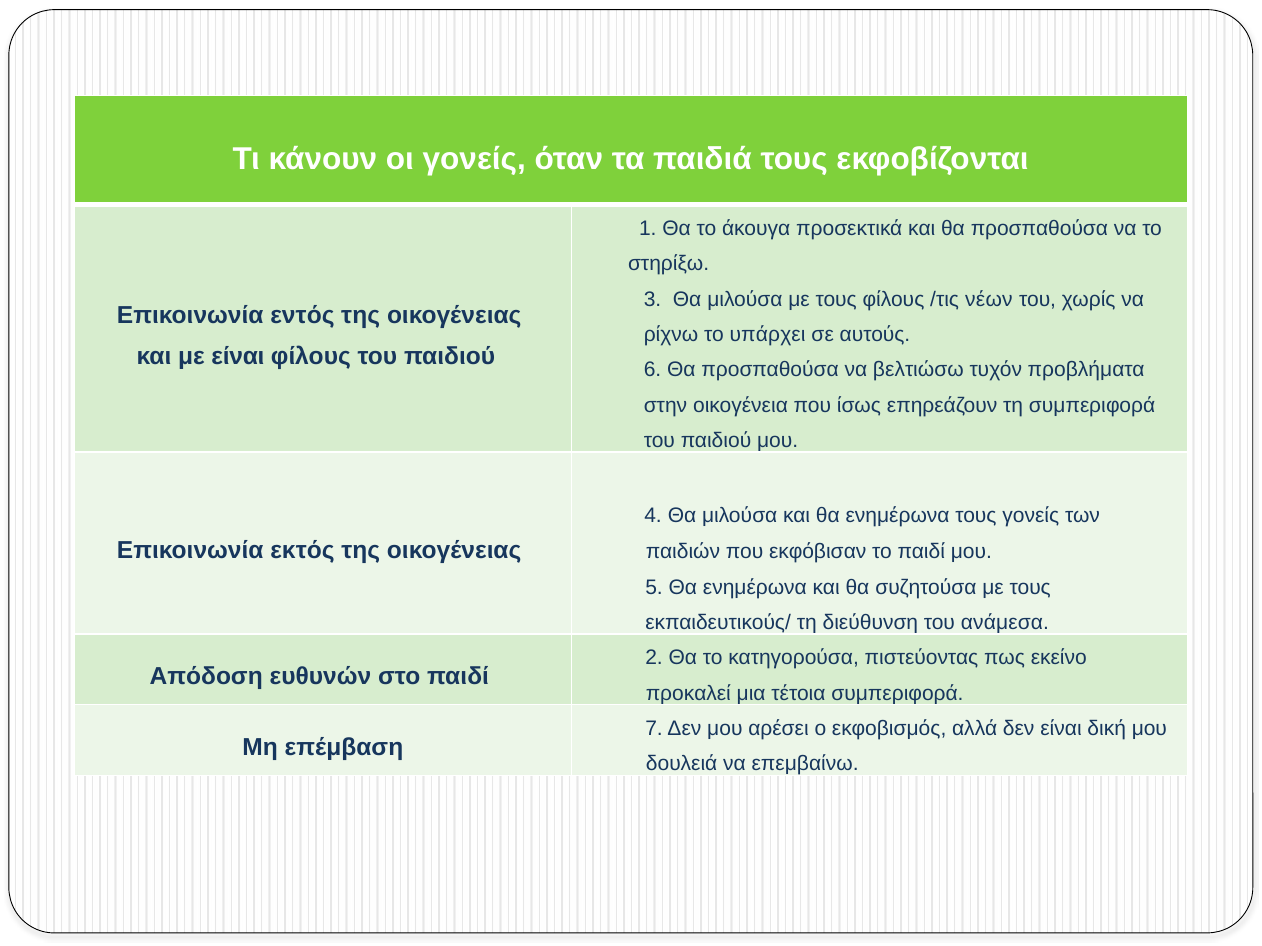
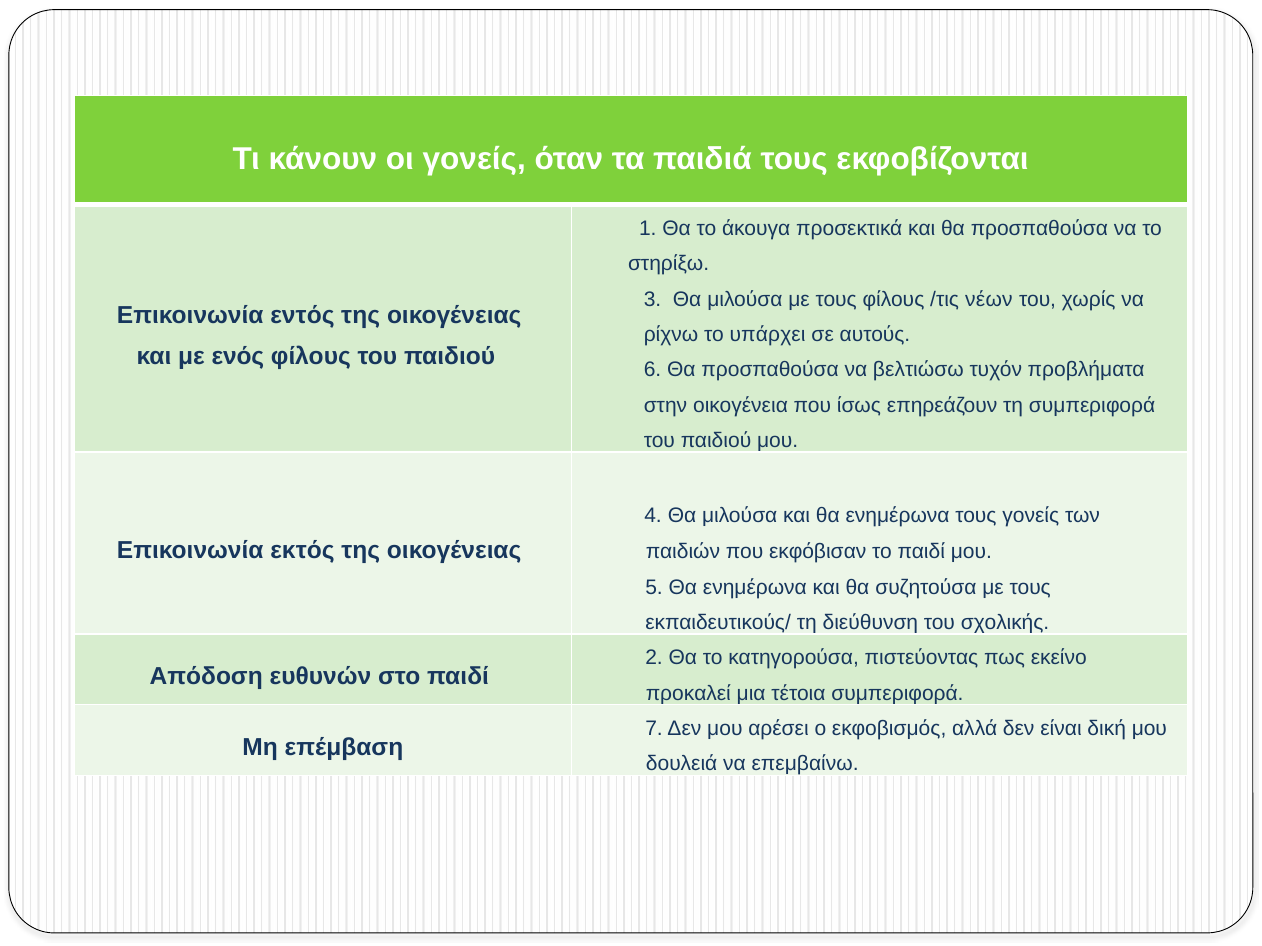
με είναι: είναι -> ενός (238, 357)
ανάμεσα: ανάμεσα -> σχολικής (1005, 623)
